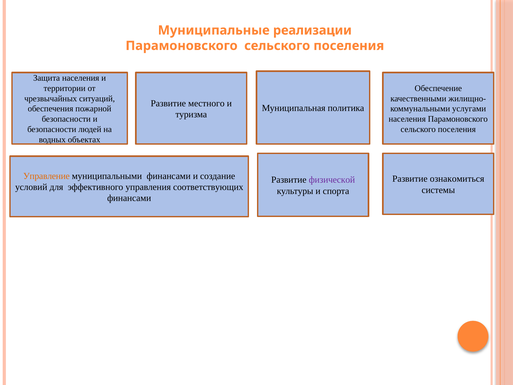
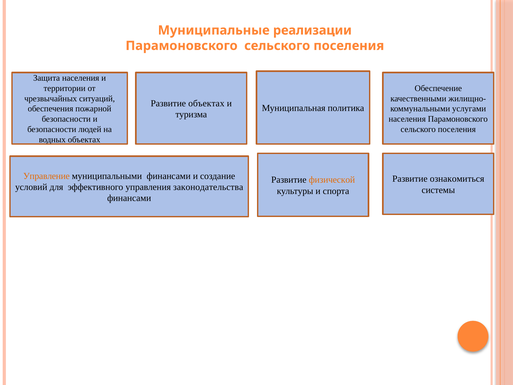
Развитие местного: местного -> объектах (206, 103)
физической colour: purple -> orange (332, 180)
соответствующих: соответствующих -> законодательства (208, 187)
